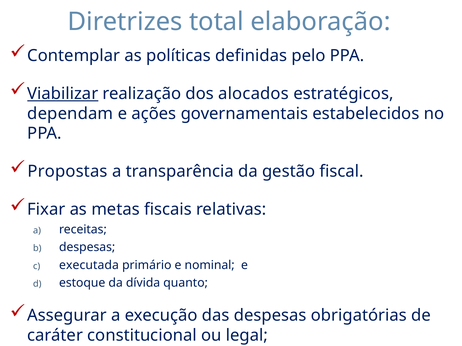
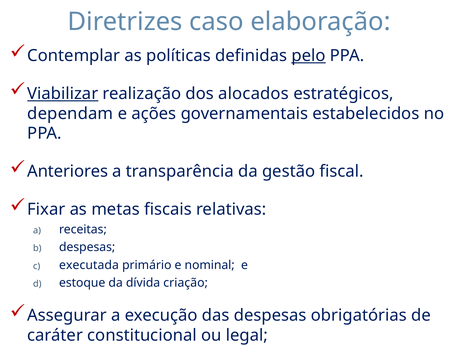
total: total -> caso (216, 22)
pelo underline: none -> present (308, 56)
Propostas: Propostas -> Anteriores (68, 172)
quanto: quanto -> criação (186, 283)
